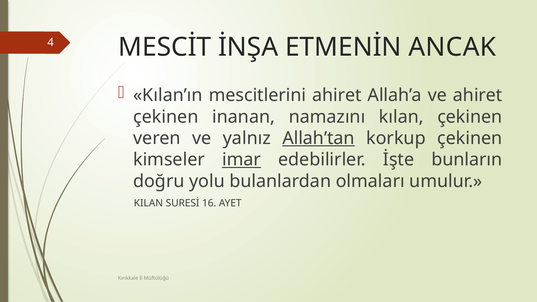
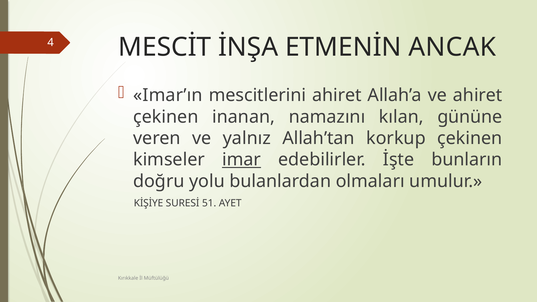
Kılan’ın: Kılan’ın -> Imar’ın (168, 95)
kılan çekinen: çekinen -> gününe (470, 117)
Allah’tan underline: present -> none (319, 138)
KILAN: KILAN -> KİŞİYE (149, 203)
16: 16 -> 51 (209, 203)
